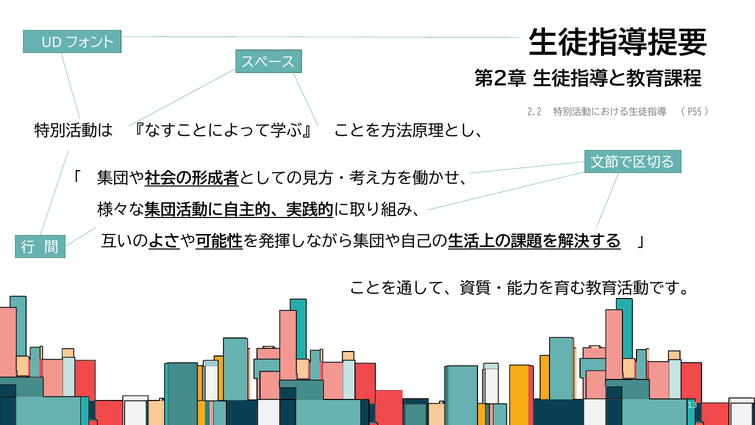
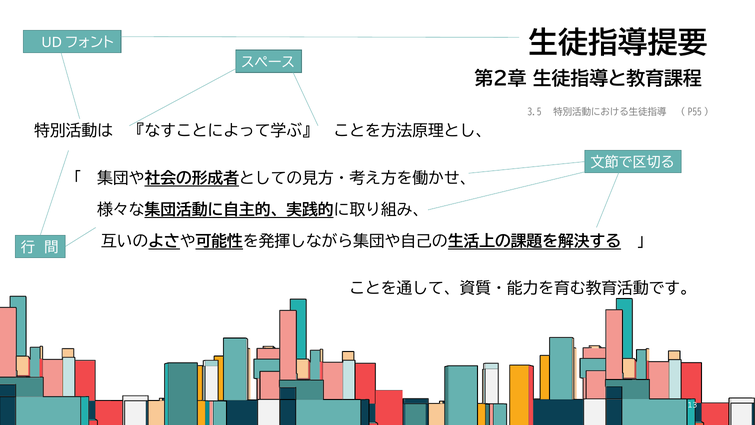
2.2: 2.2 -> 3.5 (535, 112)
